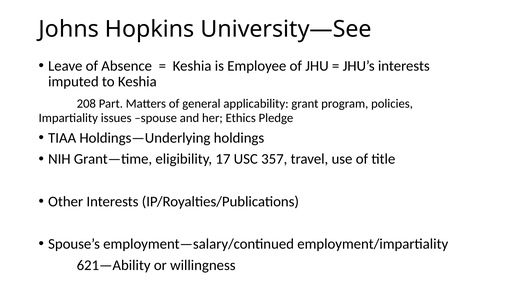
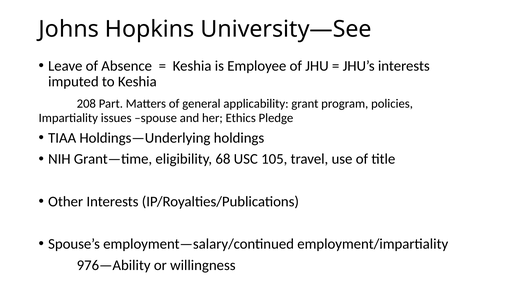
17: 17 -> 68 (223, 159)
357: 357 -> 105 (274, 159)
621—Ability: 621—Ability -> 976—Ability (114, 265)
